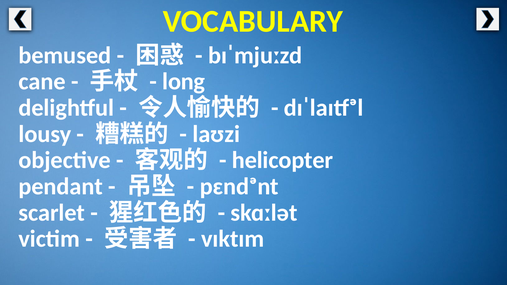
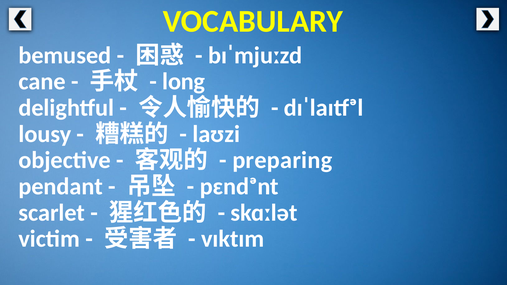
helicopter: helicopter -> preparing (282, 160)
